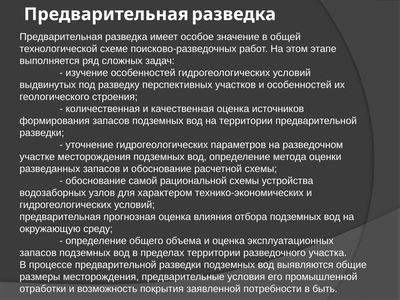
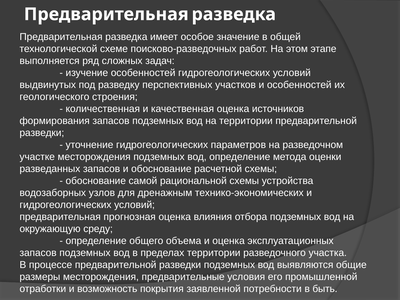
характером: характером -> дренажным (165, 193)
